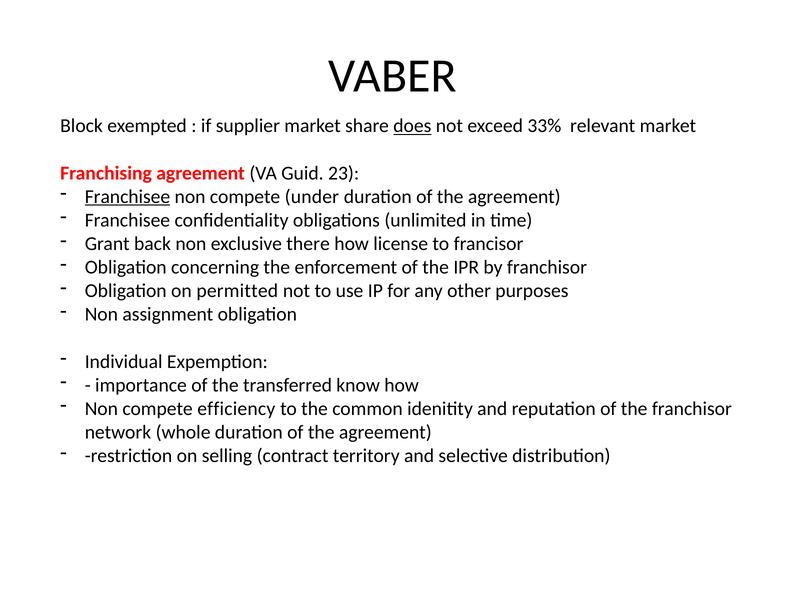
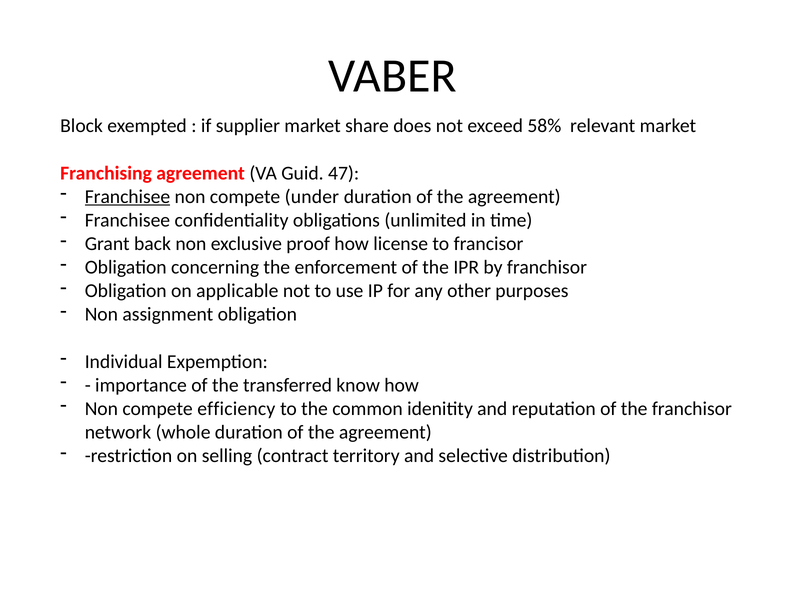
does underline: present -> none (412, 126)
33%: 33% -> 58% (544, 126)
23: 23 -> 47 (344, 173)
there: there -> proof (308, 244)
permitted: permitted -> applicable (237, 291)
